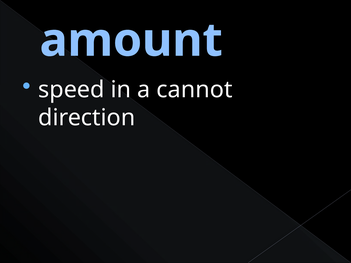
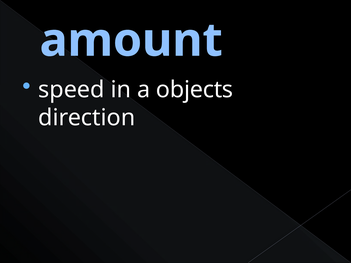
cannot: cannot -> objects (195, 90)
